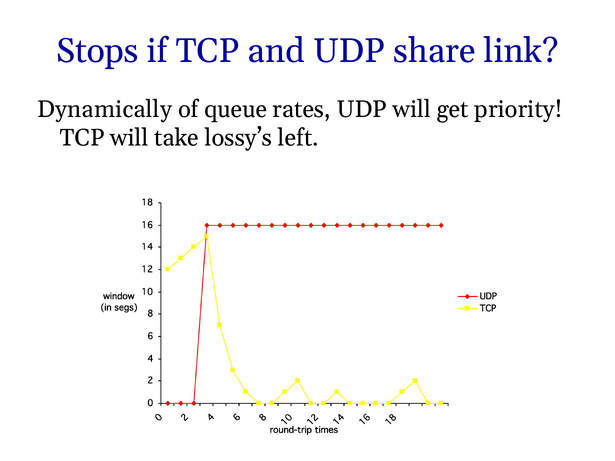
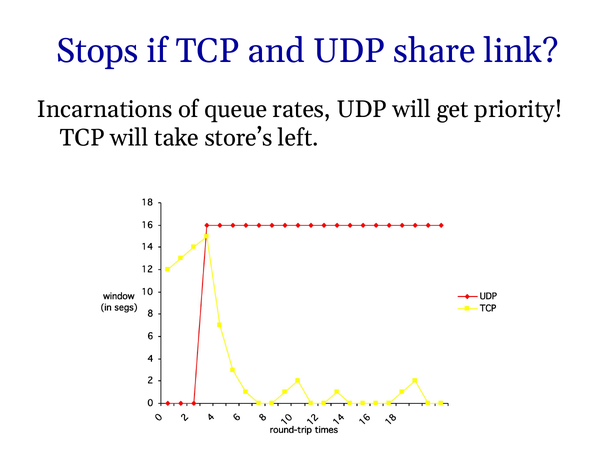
Dynamically: Dynamically -> Incarnations (105, 109)
lossy’s: lossy’s -> store’s (239, 138)
